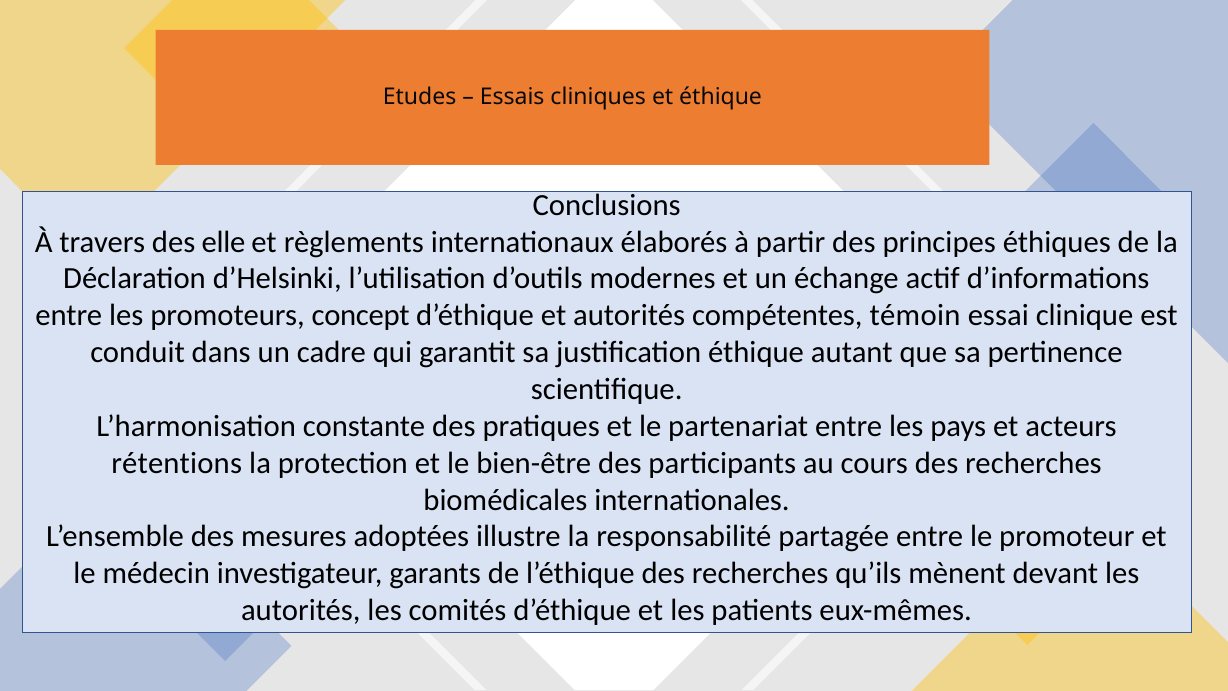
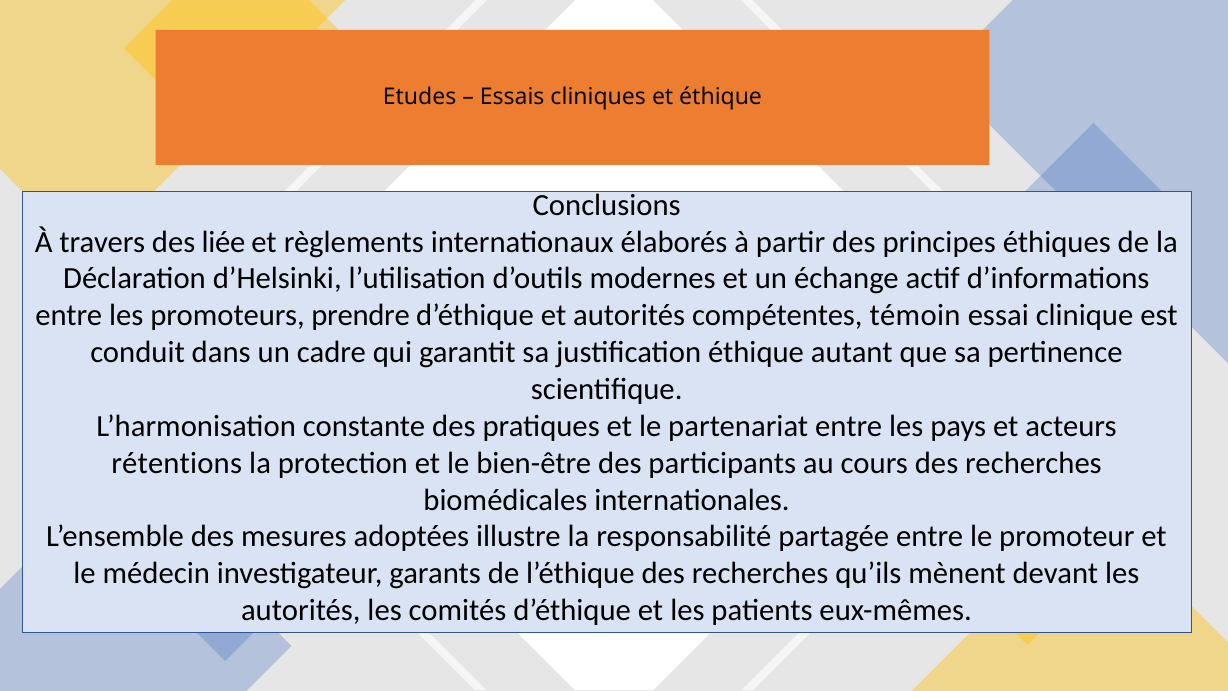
elle: elle -> liée (224, 242)
concept: concept -> prendre (361, 316)
